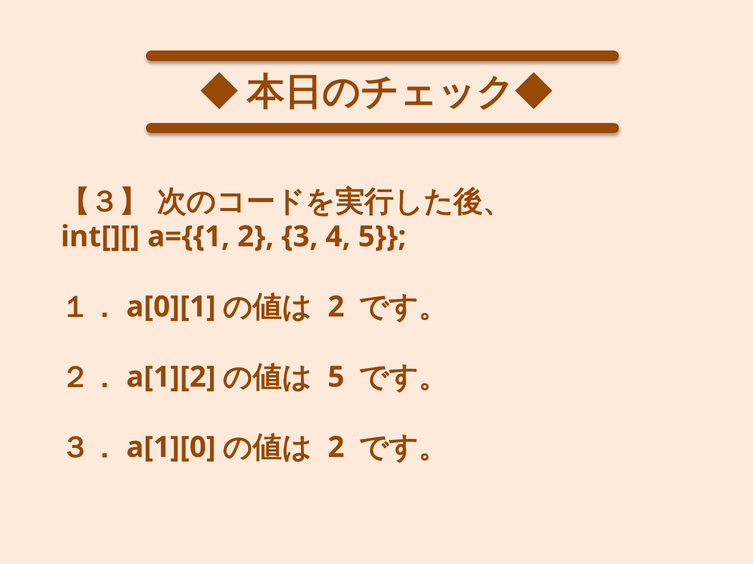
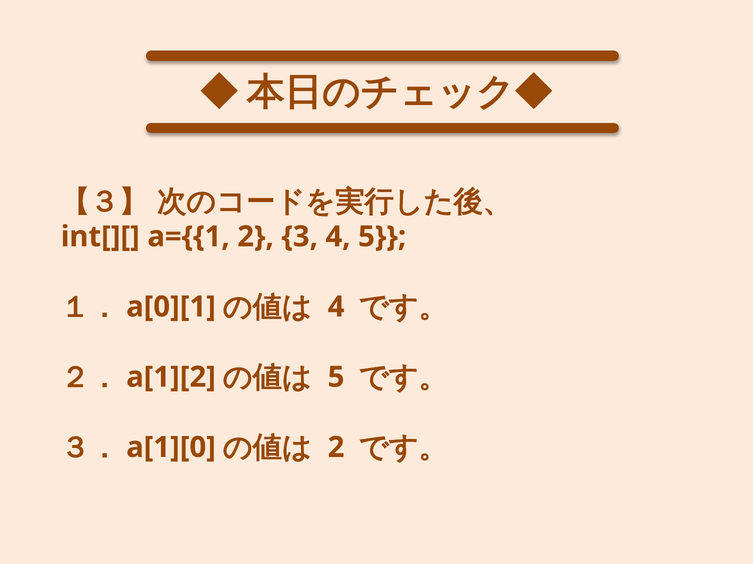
2: 2 -> 4 (336, 307)
